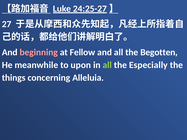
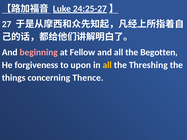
meanwhile: meanwhile -> forgiveness (36, 65)
all colour: light green -> yellow (107, 65)
Especially: Especially -> Threshing (148, 65)
Alleluia: Alleluia -> Thence (88, 78)
